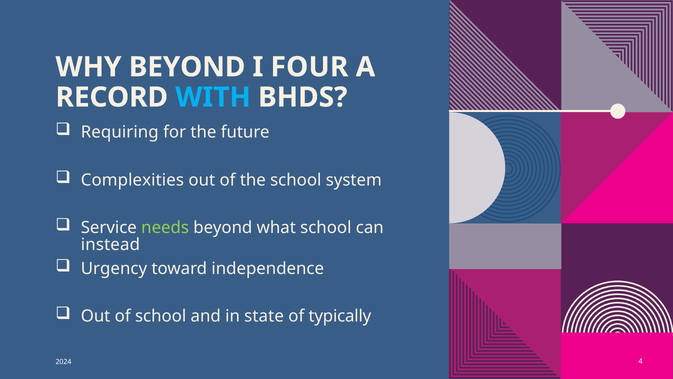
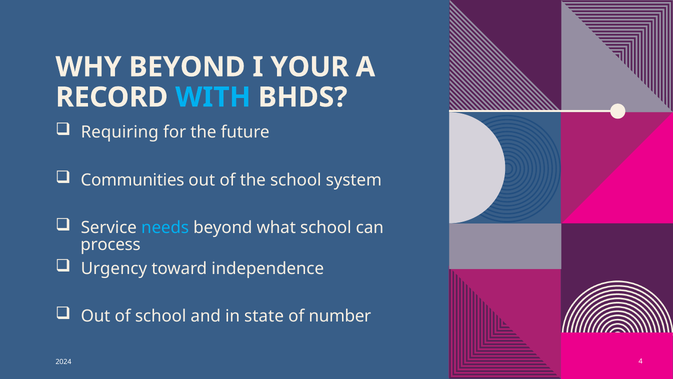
FOUR: FOUR -> YOUR (310, 67)
Complexities: Complexities -> Communities (133, 180)
needs colour: light green -> light blue (165, 228)
instead: instead -> process (111, 244)
typically: typically -> number (340, 316)
